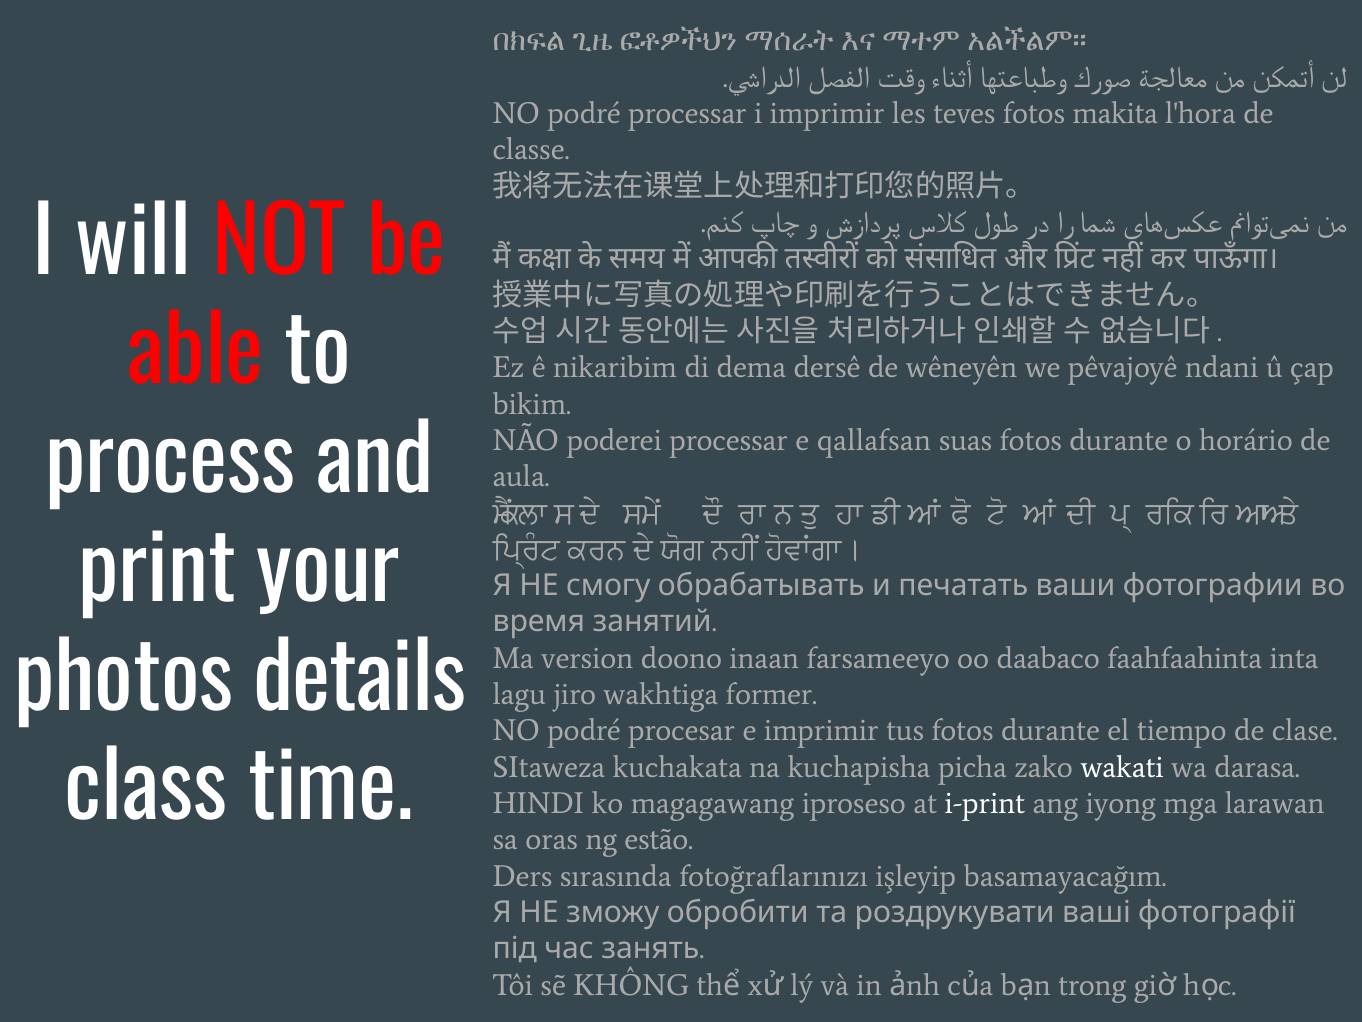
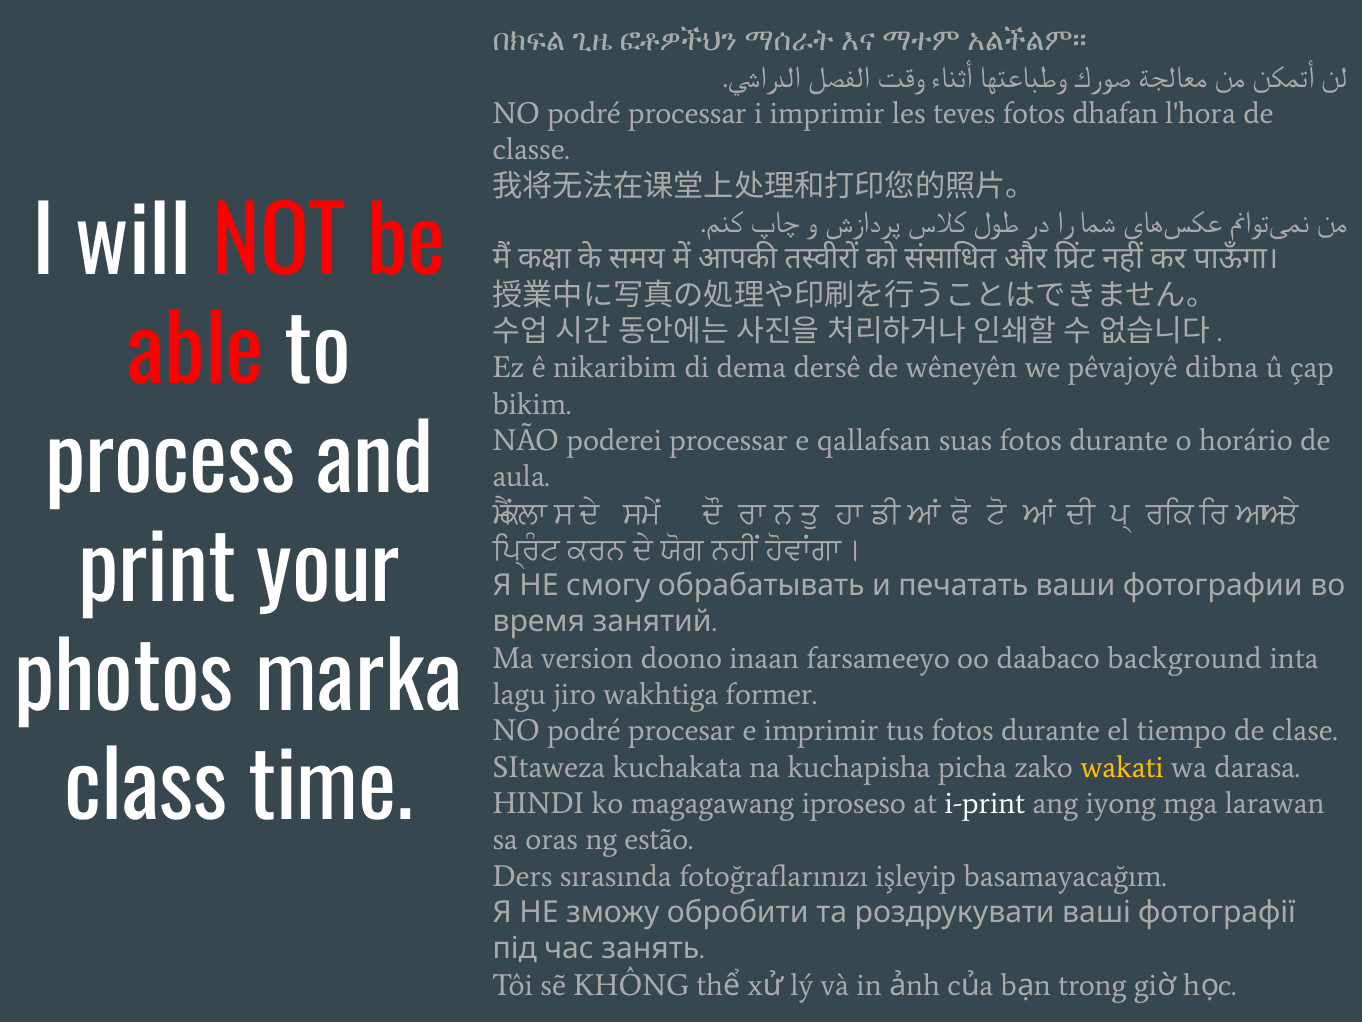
makita: makita -> dhafan (1115, 113)
ndani: ndani -> dibna (1222, 368)
faahfaahinta: faahfaahinta -> background (1184, 658)
details: details -> marka (359, 680)
wakati colour: white -> yellow (1122, 767)
